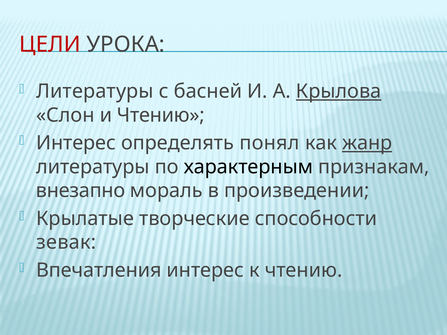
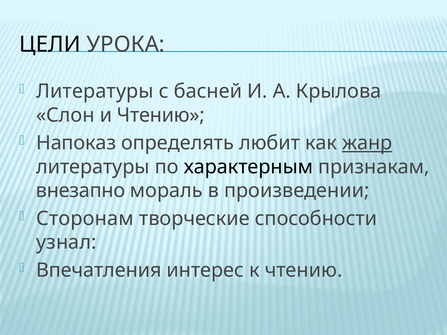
ЦЕЛИ colour: red -> black (50, 44)
Крылова underline: present -> none (339, 91)
Интерес: Интерес -> Напоказ (76, 143)
понял: понял -> любит (270, 143)
Крылатые: Крылатые -> Сторонам (85, 219)
зевак: зевак -> узнал (66, 243)
